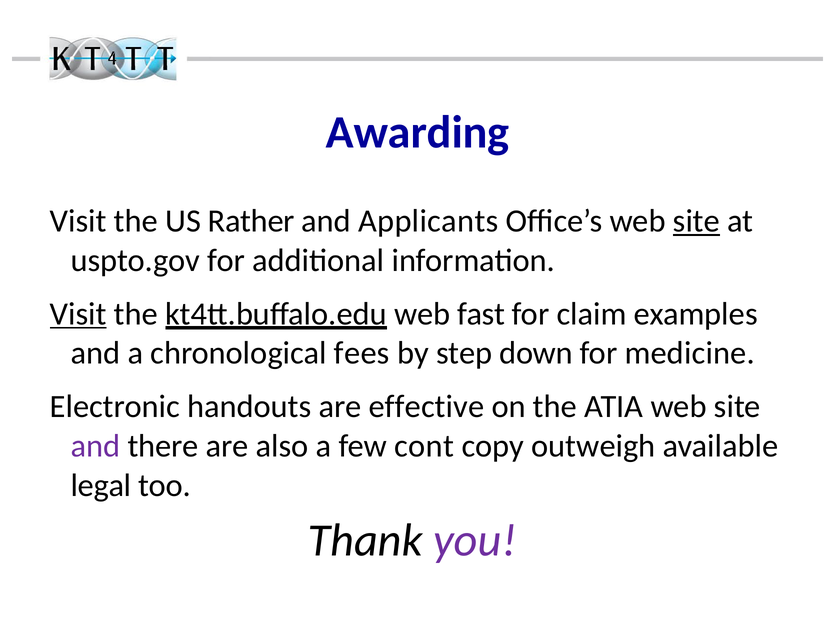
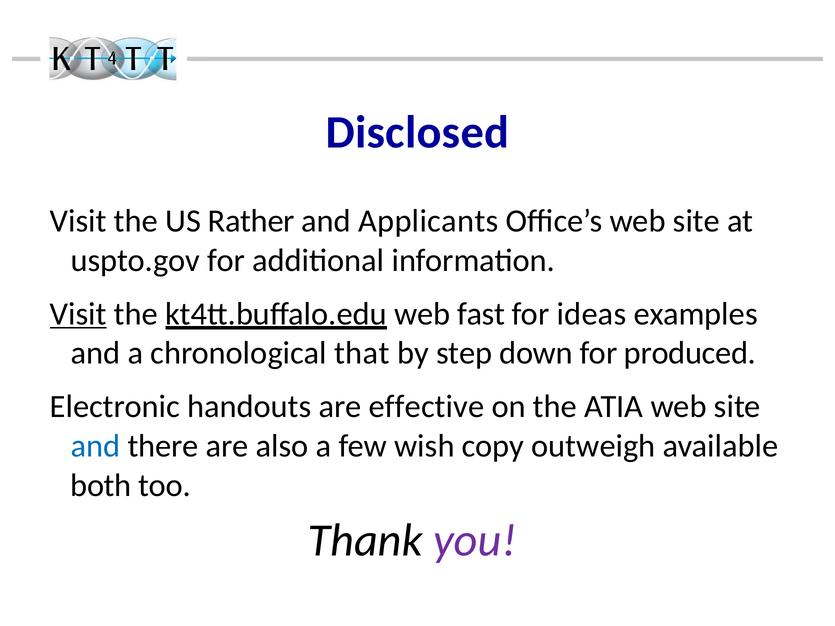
Awarding: Awarding -> Disclosed (417, 133)
site underline: present -> none (696, 221)
claim: claim -> ideas (592, 314)
fees: fees -> that (362, 353)
medicine: medicine -> produced (690, 353)
and colour: purple -> blue (96, 446)
cont: cont -> wish (424, 446)
legal: legal -> both (101, 486)
